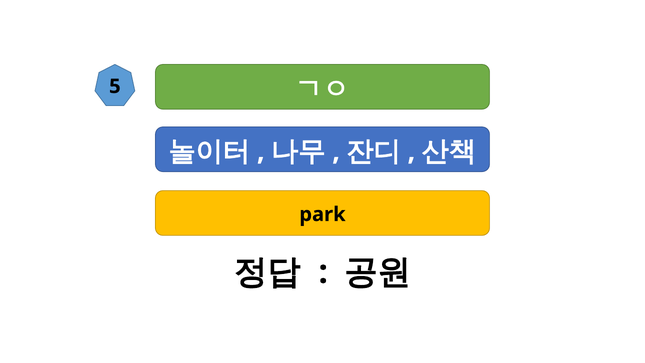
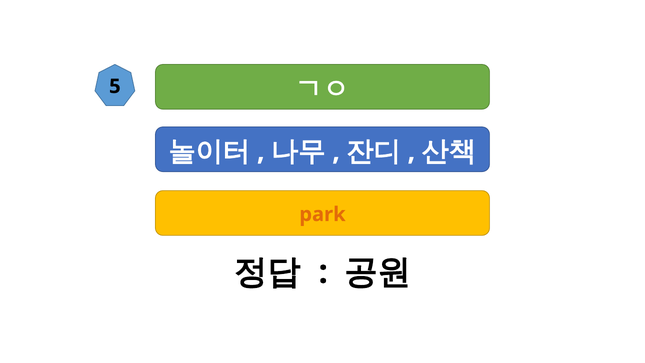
park colour: black -> orange (322, 214)
